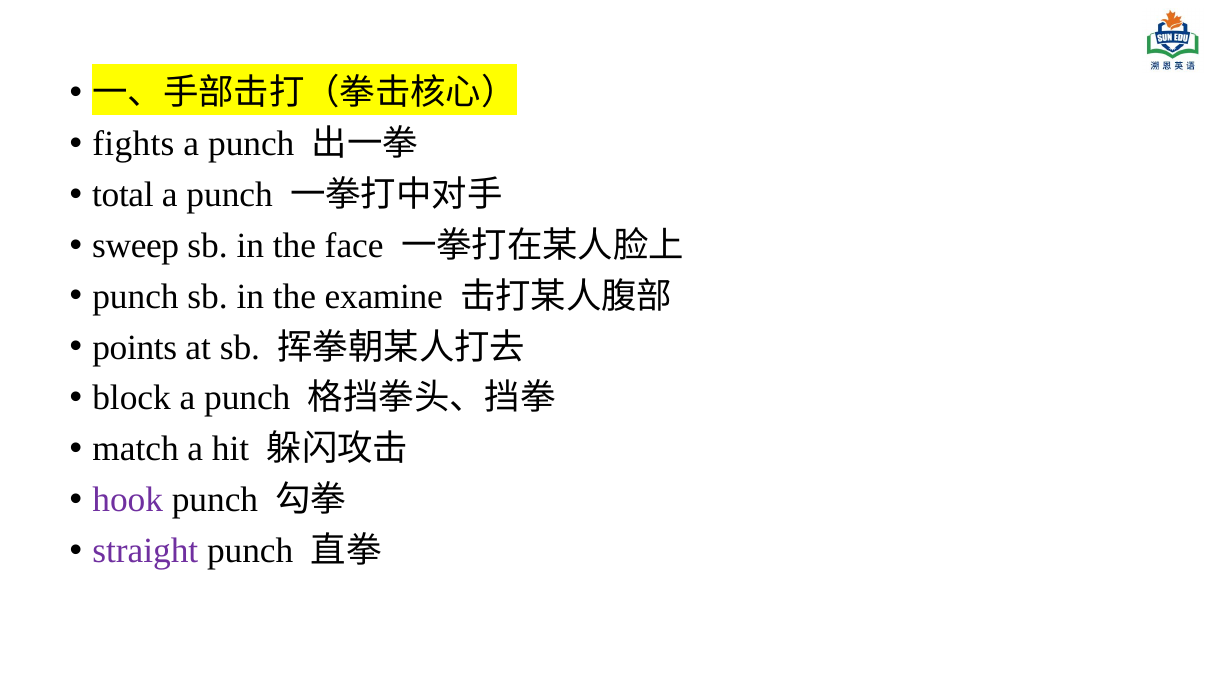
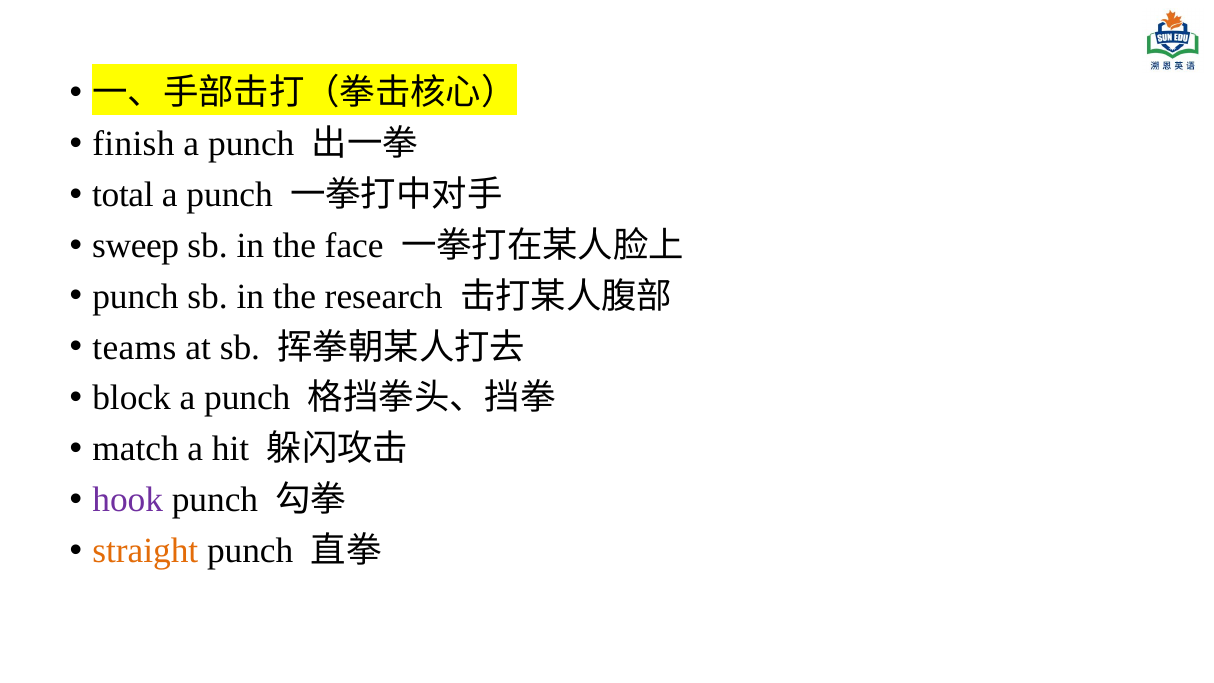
fights: fights -> finish (133, 144)
examine: examine -> research (384, 297)
points: points -> teams (134, 347)
straight colour: purple -> orange (145, 551)
